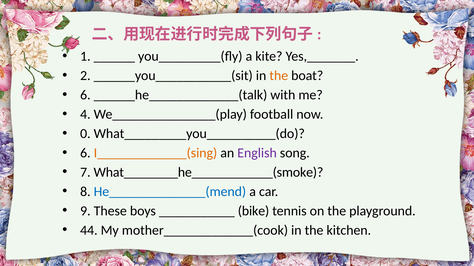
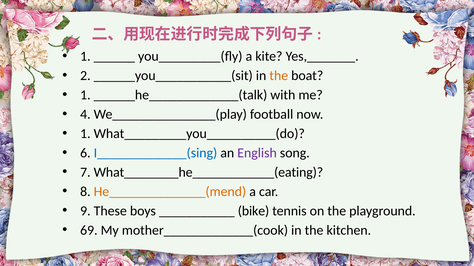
6: 6 -> 1 (85, 95)
0: 0 -> 1 (85, 134)
I_____________(sing colour: orange -> blue (155, 153)
What________he____________(smoke: What________he____________(smoke -> What________he____________(eating (208, 173)
He______________(mend colour: blue -> orange (170, 192)
44: 44 -> 69 (89, 231)
